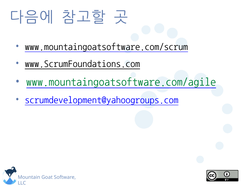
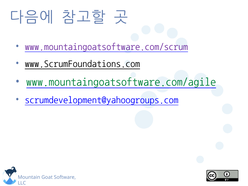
www.mountaingoatsoftware.com/scrum colour: black -> purple (106, 46)
